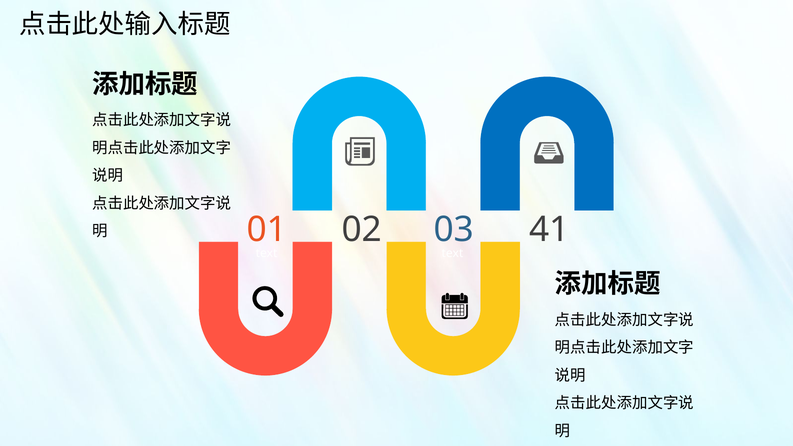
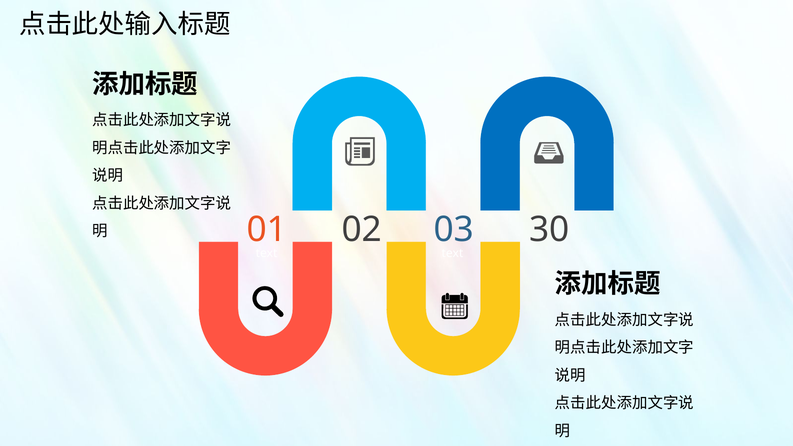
41: 41 -> 30 (549, 230)
